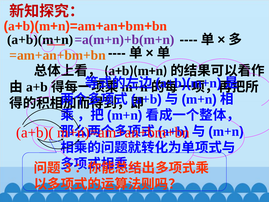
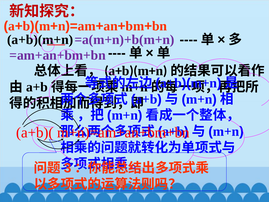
=am+an+bm+bn colour: orange -> purple (58, 55)
